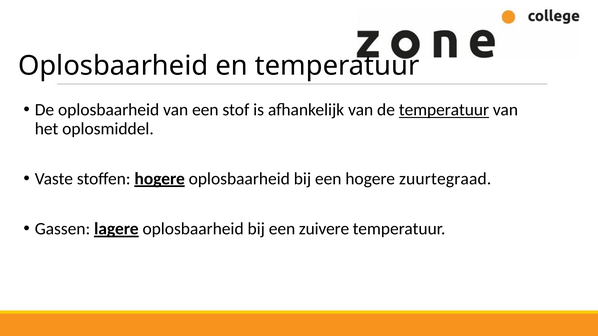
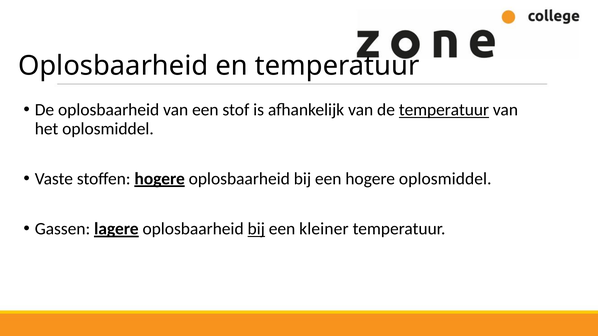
hogere zuurtegraad: zuurtegraad -> oplosmiddel (445, 179)
bij underline: none -> present (256, 229)
zuivere: zuivere -> kleiner (324, 229)
